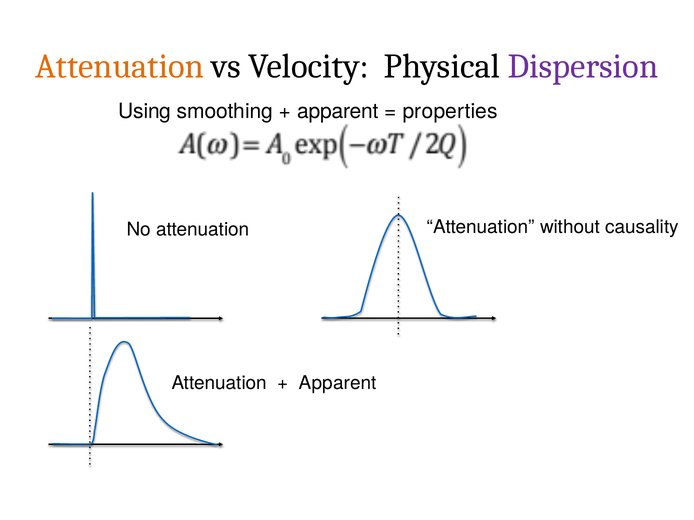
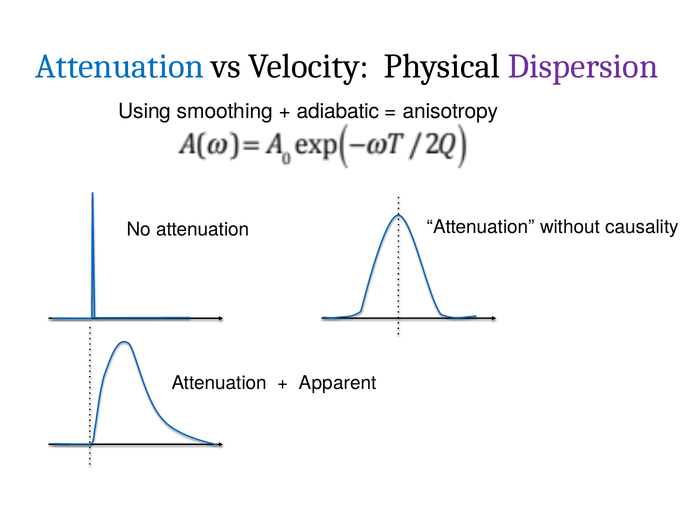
Attenuation colour: orange -> blue (120, 67)
apparent: apparent -> adiabatic (338, 112)
properties: properties -> anisotropy (450, 112)
